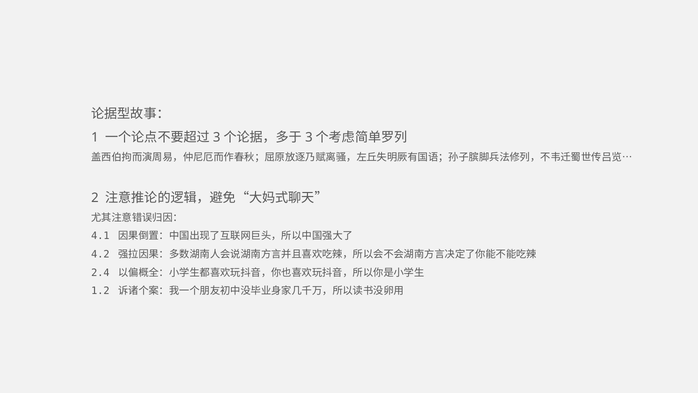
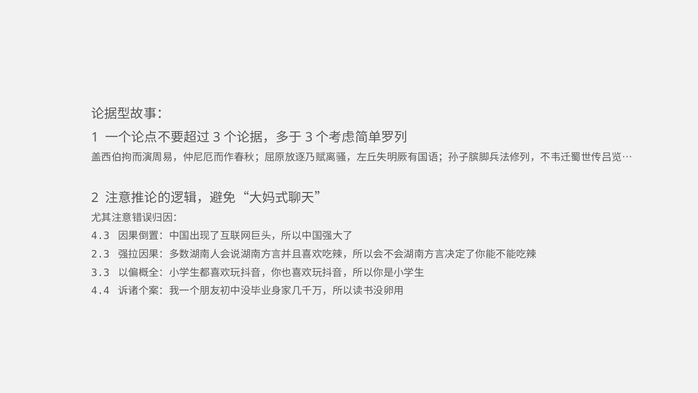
4.1: 4.1 -> 4.3 (100, 236)
4.2: 4.2 -> 2.3 (100, 254)
2.4: 2.4 -> 3.3 (100, 272)
1.2: 1.2 -> 4.4 (100, 291)
